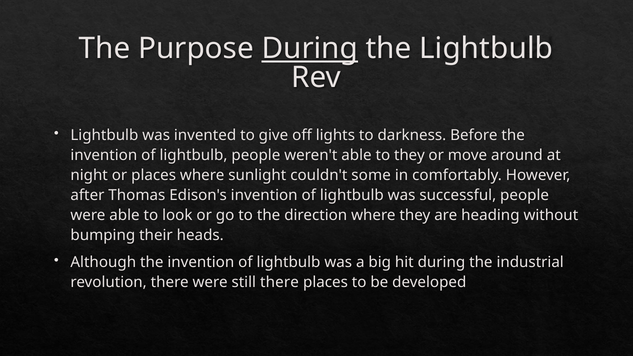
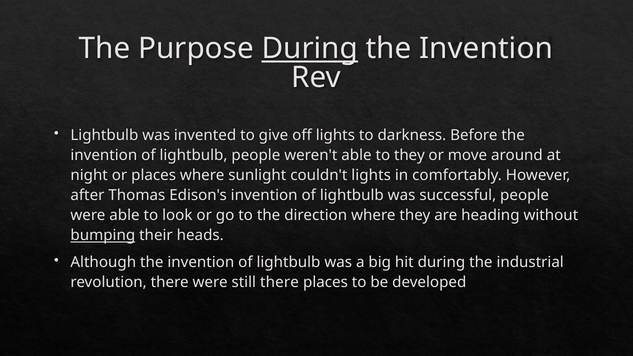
Lightbulb: Lightbulb -> Invention (486, 49)
couldn't some: some -> lights (371, 175)
bumping underline: none -> present (103, 235)
